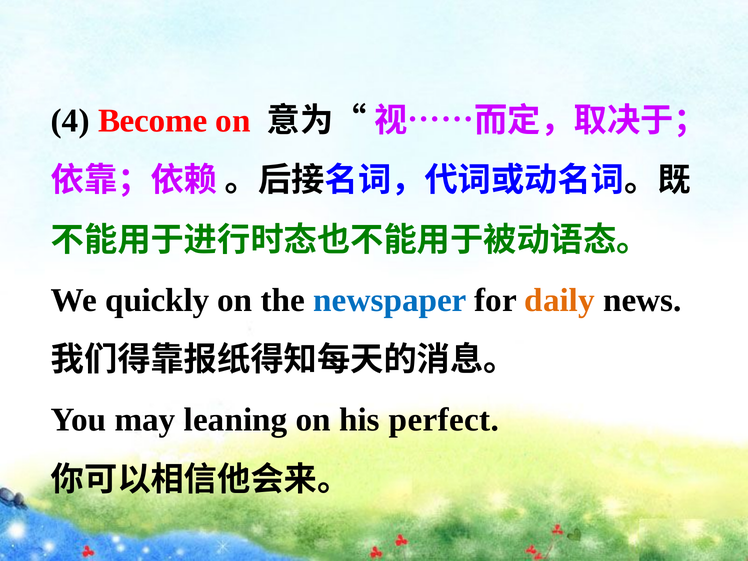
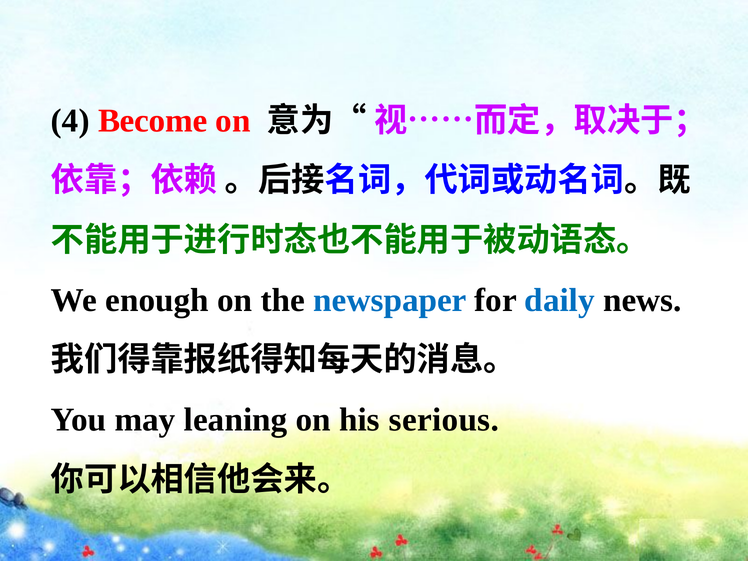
quickly: quickly -> enough (157, 300)
daily colour: orange -> blue (560, 300)
perfect: perfect -> serious (444, 420)
